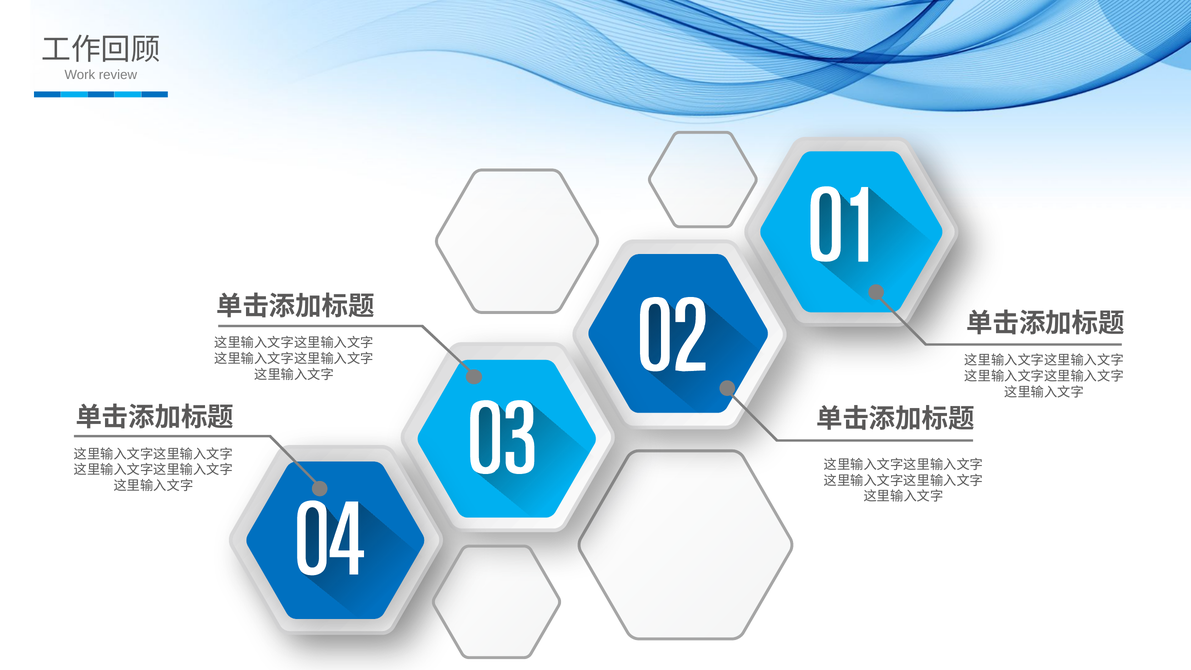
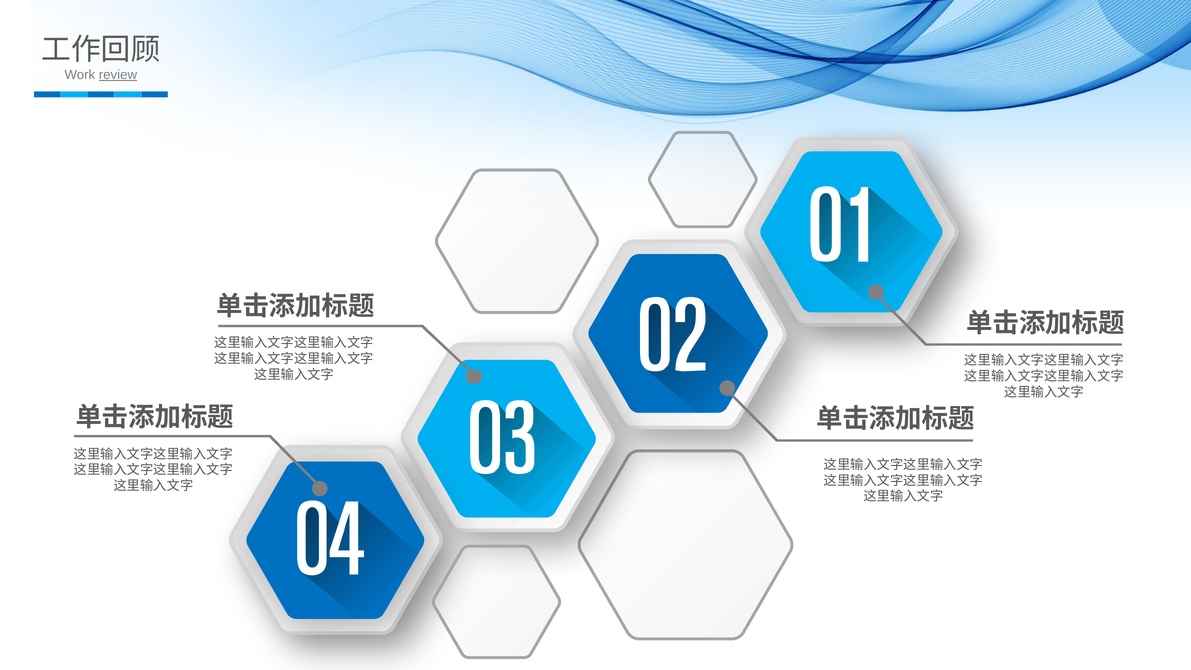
review underline: none -> present (118, 75)
